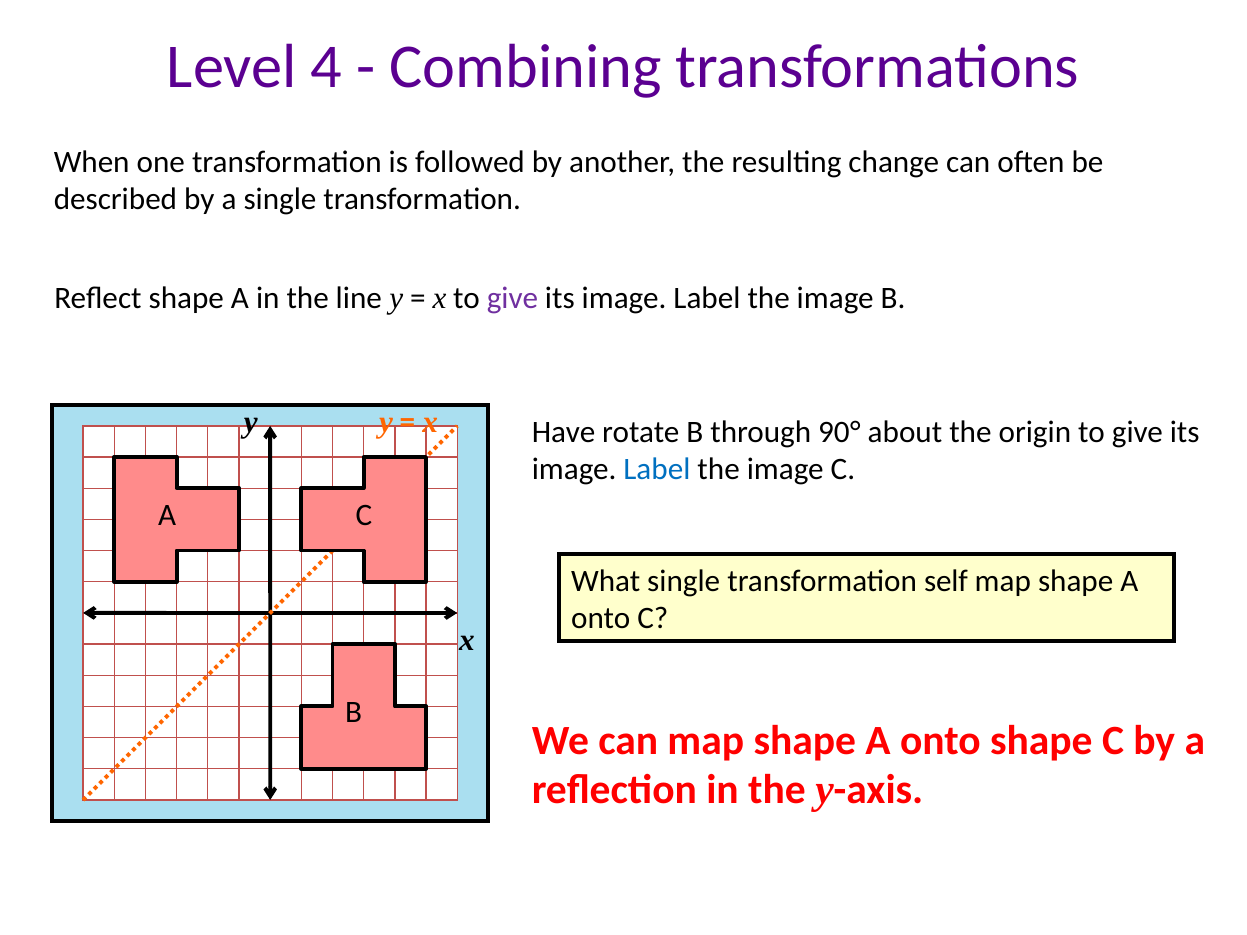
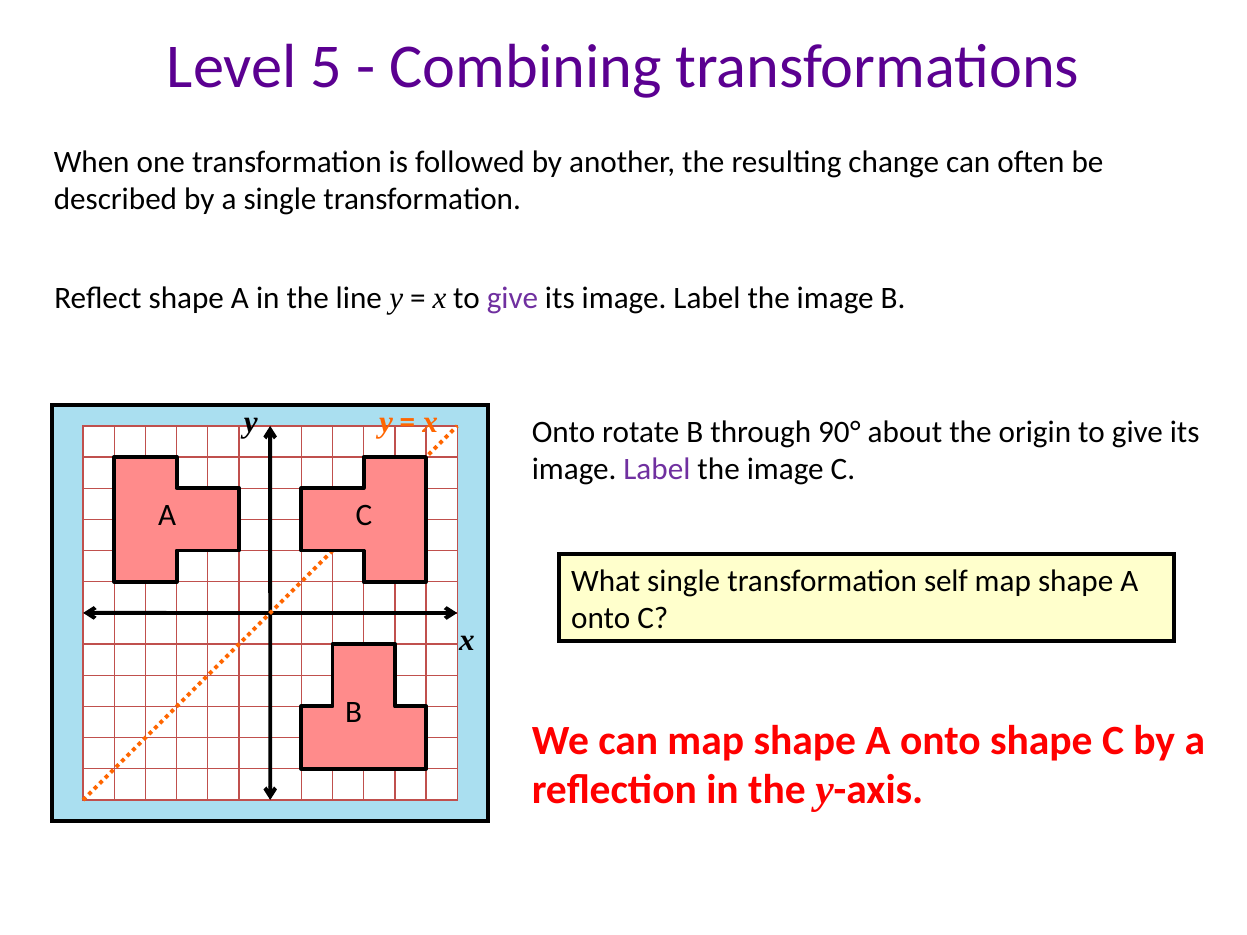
4: 4 -> 5 (326, 67)
Have: Have -> Onto (564, 432)
Label colour: blue -> purple (657, 470)
